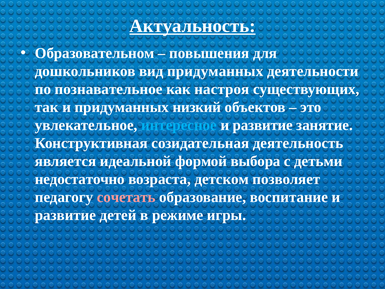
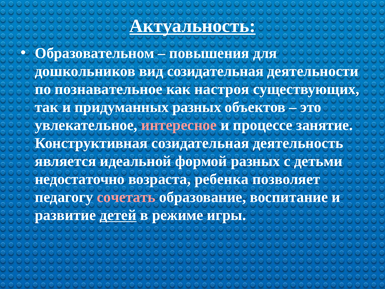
вид придуманных: придуманных -> созидательная (215, 71)
придуманных низкий: низкий -> разных (197, 107)
интересное colour: light blue -> pink (179, 125)
развитие: развитие -> процессе (263, 125)
формой выбора: выбора -> разных (255, 161)
детском: детском -> ребенка (222, 179)
детей underline: none -> present (118, 215)
